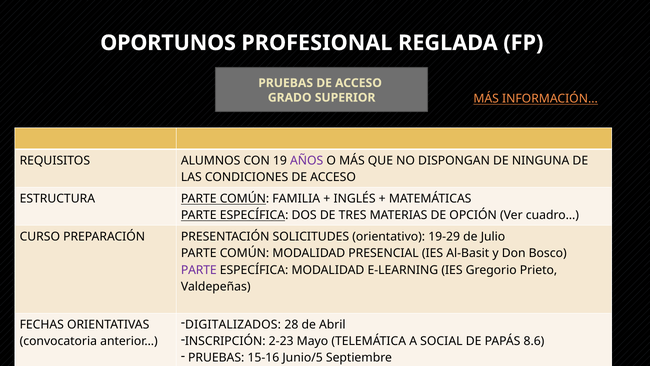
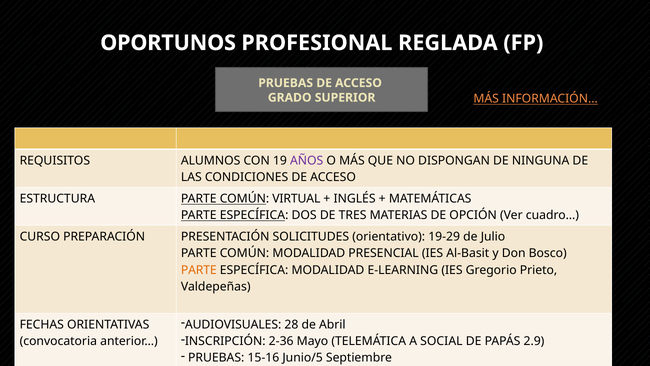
FAMILIA: FAMILIA -> VIRTUAL (296, 198)
PARTE colour: purple -> orange (199, 270)
DIGITALIZADOS: DIGITALIZADOS -> AUDIOVISUALES (233, 324)
2-23: 2-23 -> 2-36 (281, 341)
8.6: 8.6 -> 2.9 (534, 341)
